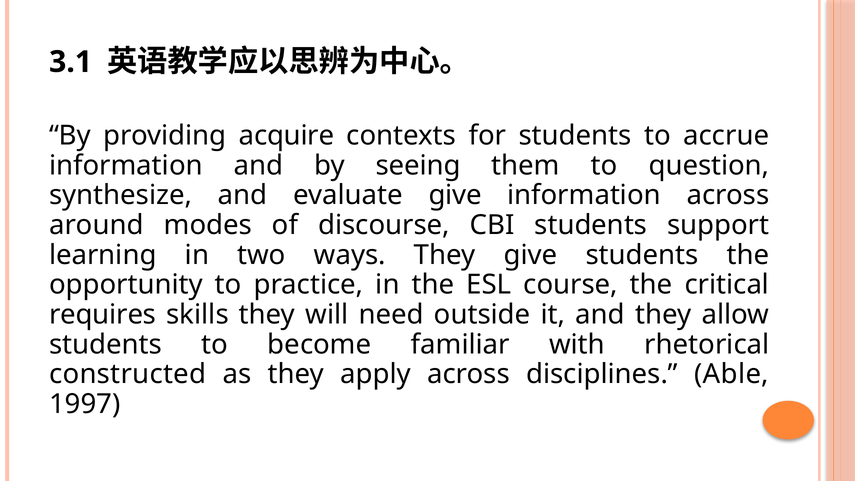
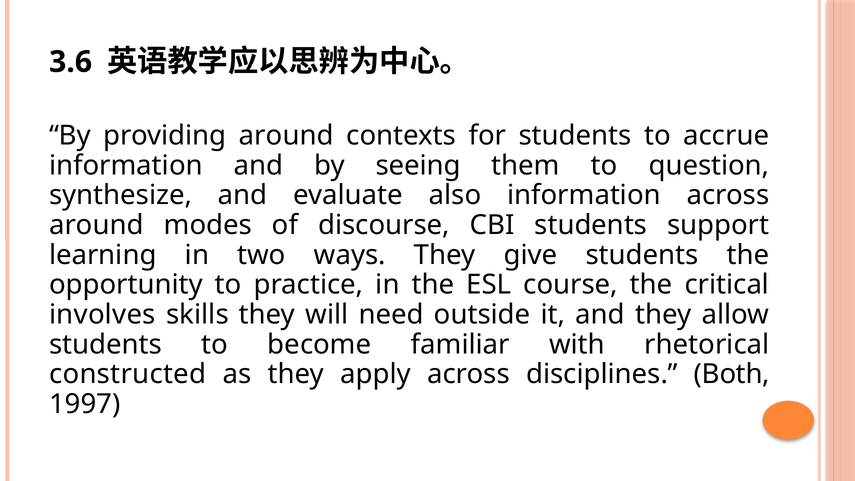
3.1: 3.1 -> 3.6 (71, 62)
providing acquire: acquire -> around (286, 136)
evaluate give: give -> also (455, 195)
requires: requires -> involves (102, 315)
Able: Able -> Both (732, 374)
